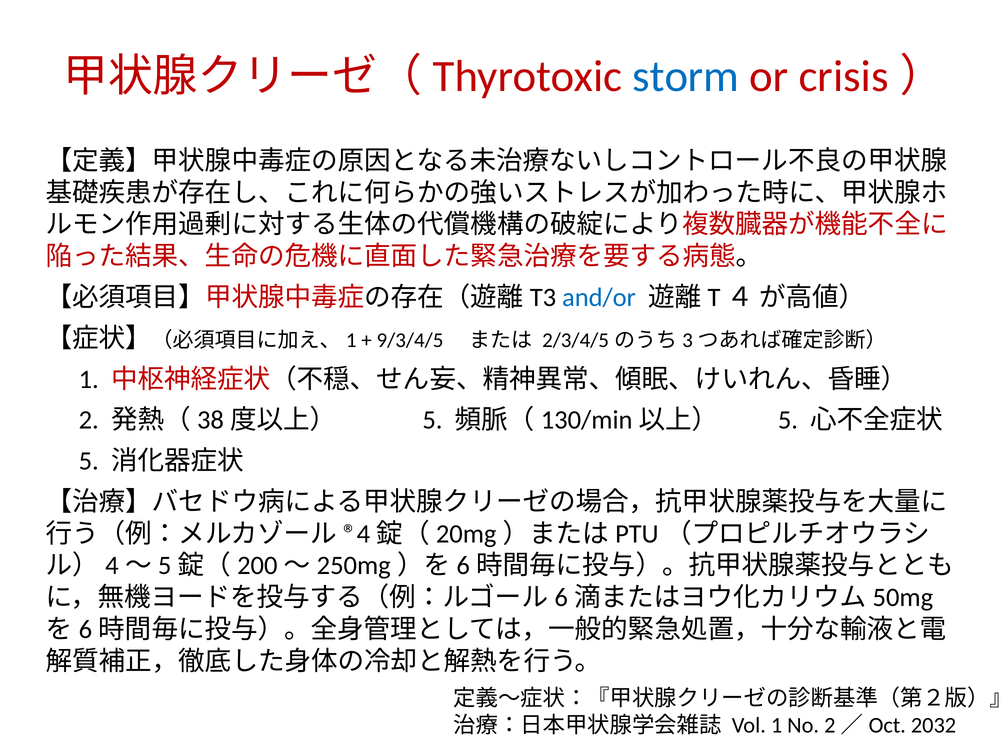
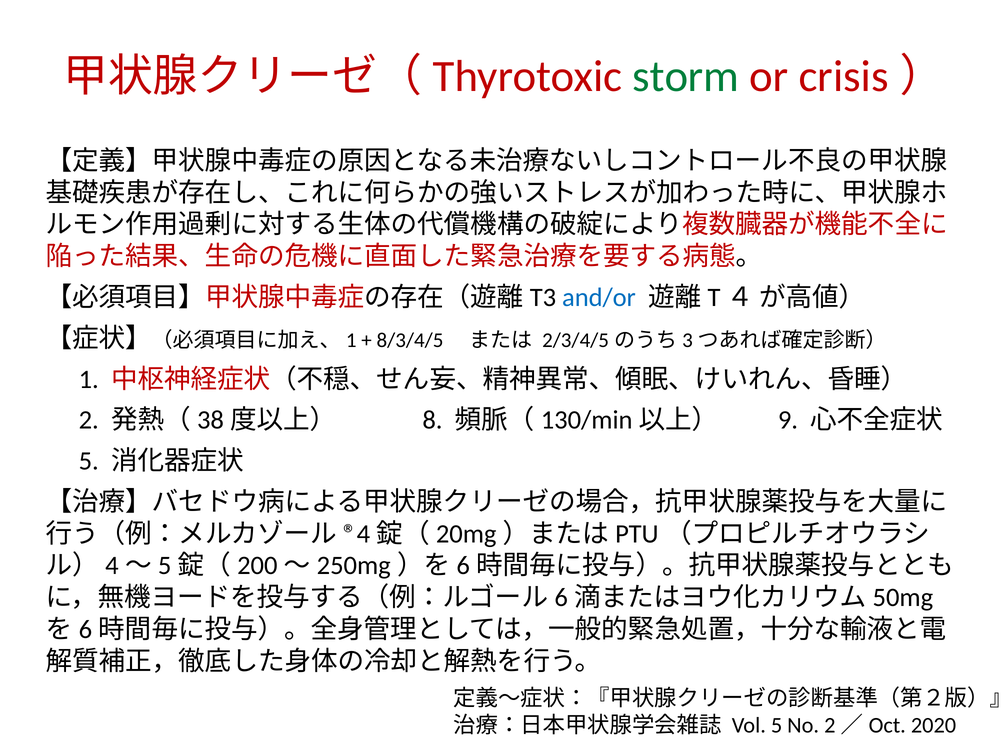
storm colour: blue -> green (686, 76)
9/3/4/5: 9/3/4/5 -> 8/3/4/5 (410, 340)
5: 5 -> 8 (432, 420)
5: 5 -> 9 (788, 420)
Vol 1: 1 -> 5 (777, 725)
2032: 2032 -> 2020 (934, 725)
